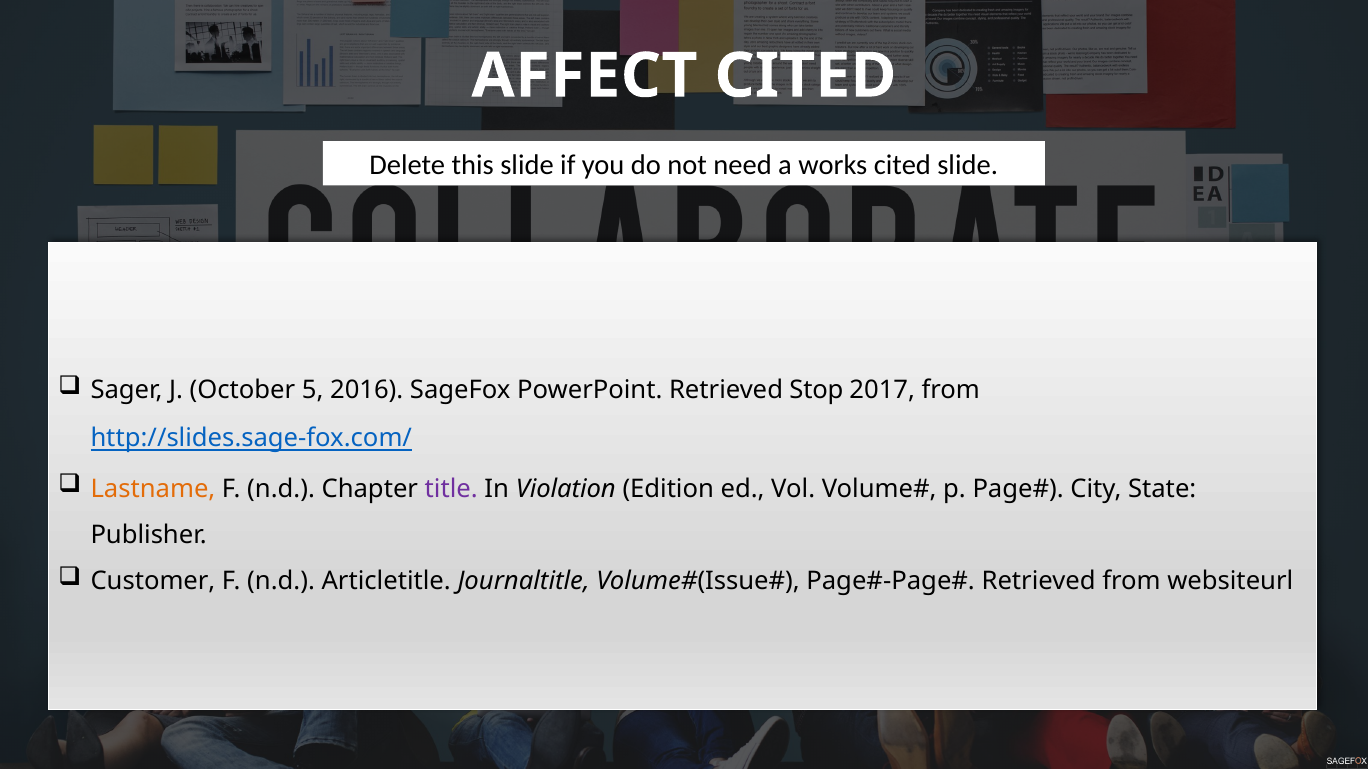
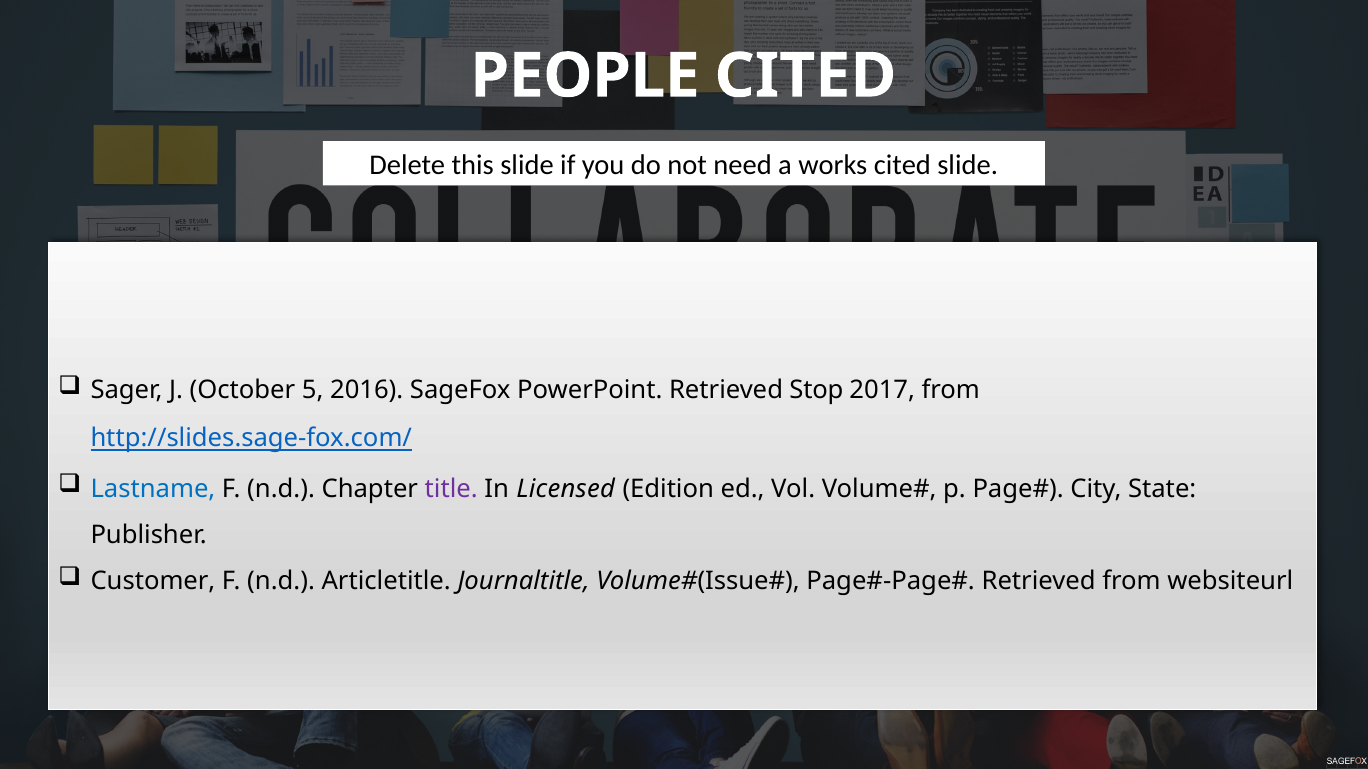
AFFECT: AFFECT -> PEOPLE (585, 76)
Lastname colour: orange -> blue (153, 489)
Violation: Violation -> Licensed (566, 489)
